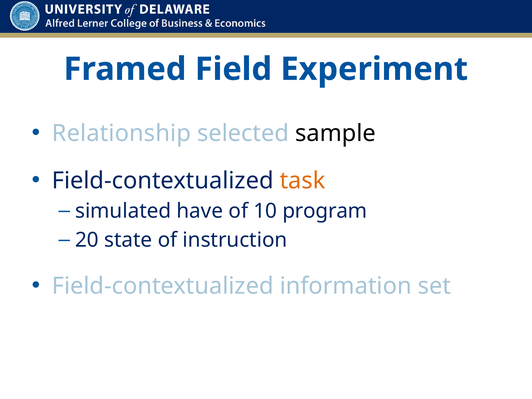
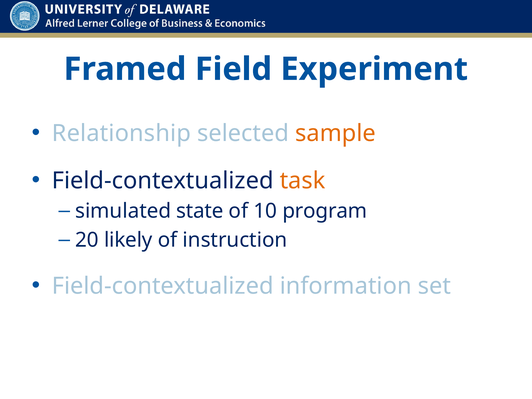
sample colour: black -> orange (336, 133)
have: have -> state (200, 211)
state: state -> likely (128, 240)
